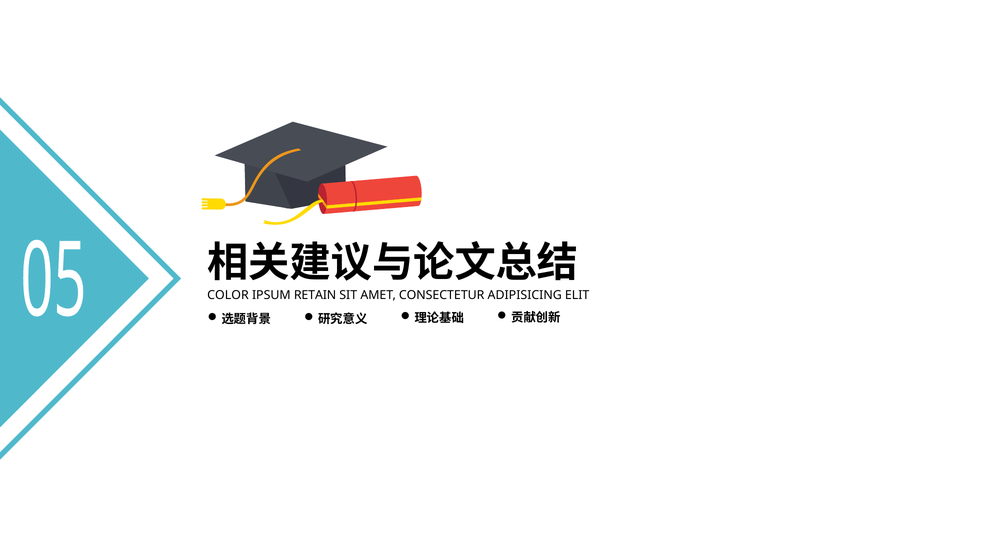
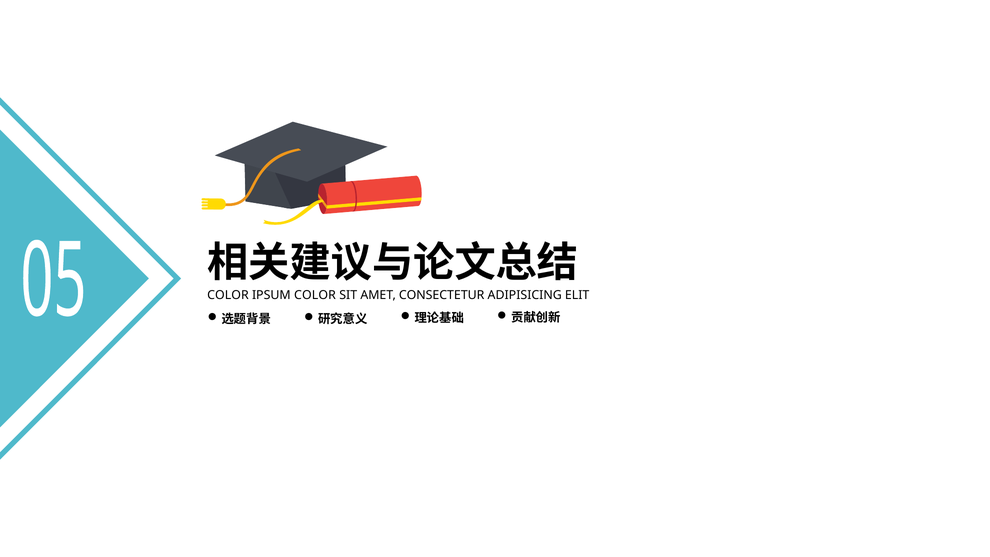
IPSUM RETAIN: RETAIN -> COLOR (315, 295)
